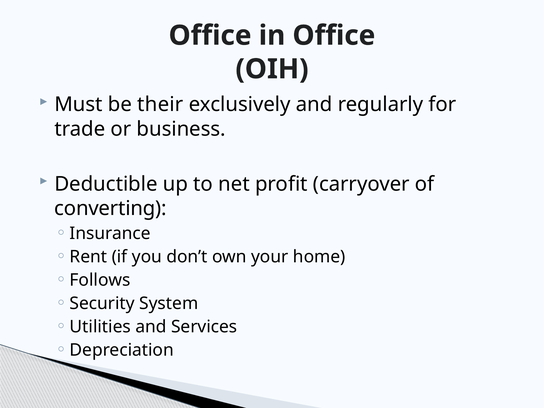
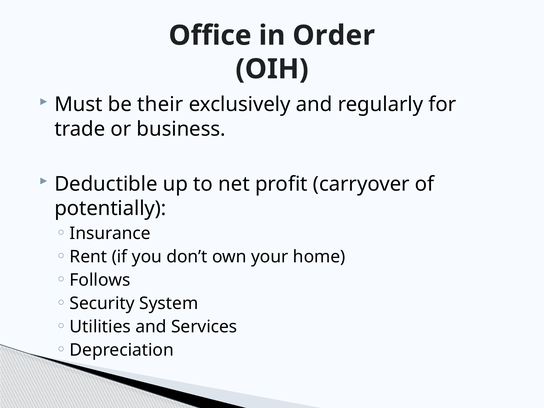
in Office: Office -> Order (334, 36)
converting: converting -> potentially (110, 209)
